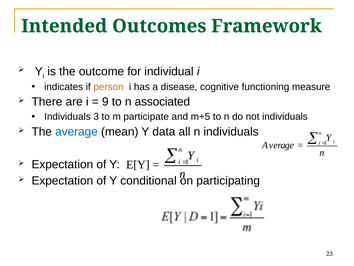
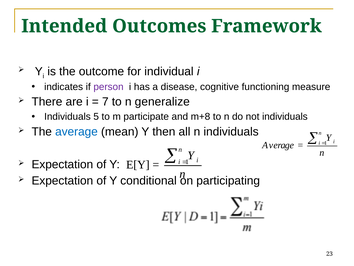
person colour: orange -> purple (108, 87)
9: 9 -> 7 (105, 102)
associated: associated -> generalize (162, 102)
3: 3 -> 5 (96, 116)
m+5: m+5 -> m+8 (200, 116)
data: data -> then (164, 131)
